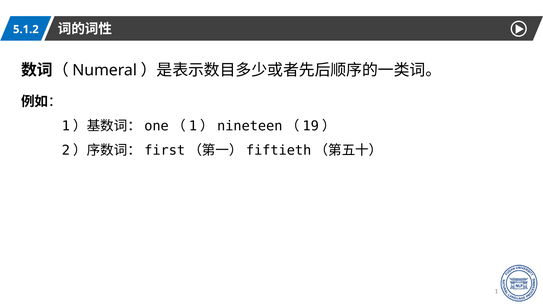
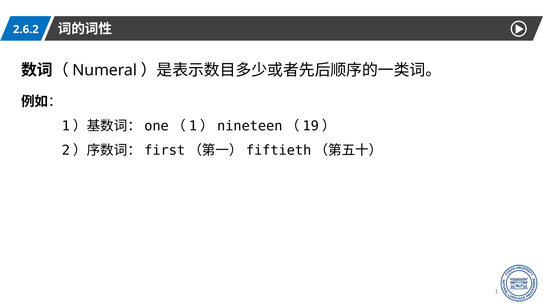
5.1.2: 5.1.2 -> 2.6.2 (26, 29)
